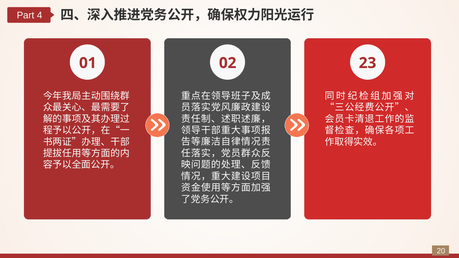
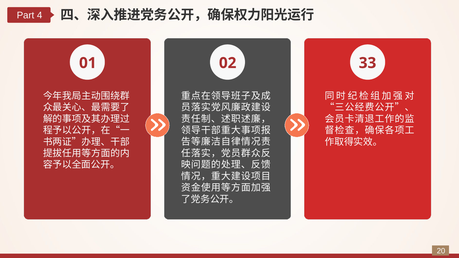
23: 23 -> 33 (368, 63)
